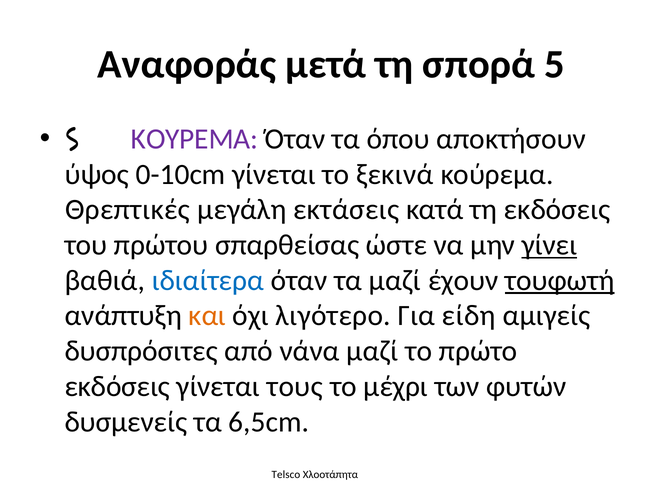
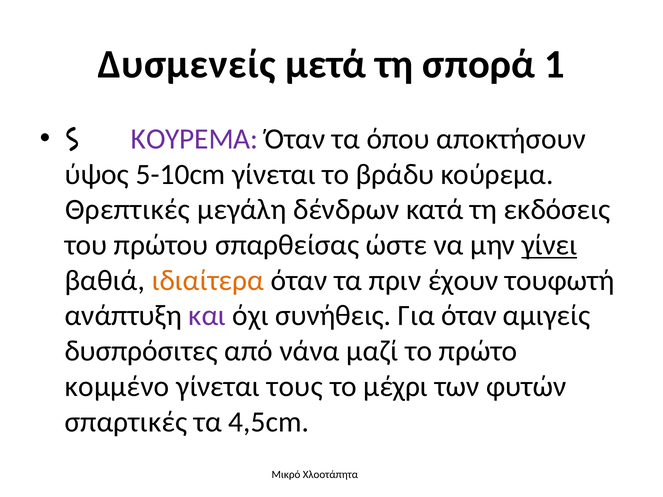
Αναφοράς: Αναφοράς -> Δυσμενείς (187, 64)
5: 5 -> 1 (555, 64)
0-10cm: 0-10cm -> 5-10cm (181, 174)
ξεκινά: ξεκινά -> βράδυ (395, 174)
εκτάσεις: εκτάσεις -> δένδρων (346, 210)
ιδιαίτερα colour: blue -> orange (208, 281)
τα μαζί: μαζί -> πριν (395, 281)
τουφωτή underline: present -> none (560, 281)
και colour: orange -> purple (207, 316)
λιγότερο: λιγότερο -> συνήθεις (333, 316)
Για είδη: είδη -> όταν (469, 316)
εκδόσεις: εκδόσεις -> κομμένο (117, 387)
δυσμενείς: δυσμενείς -> σπαρτικές (126, 422)
6,5cm: 6,5cm -> 4,5cm (269, 422)
Telsco: Telsco -> Μικρό (286, 475)
